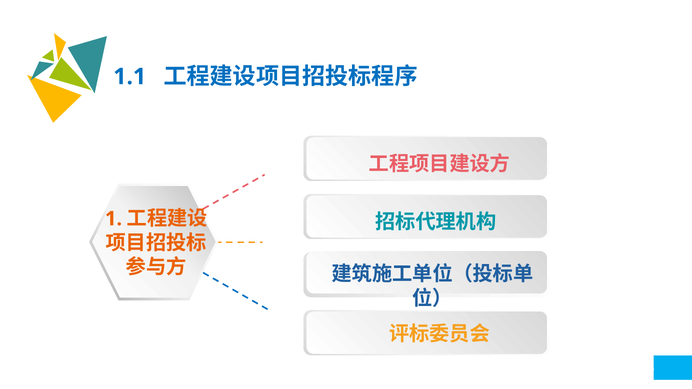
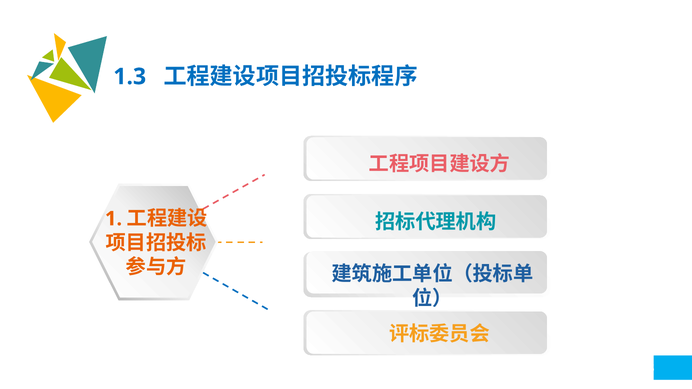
1.1: 1.1 -> 1.3 (130, 77)
